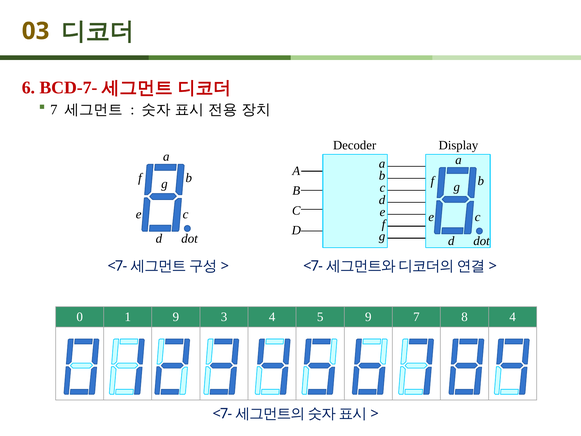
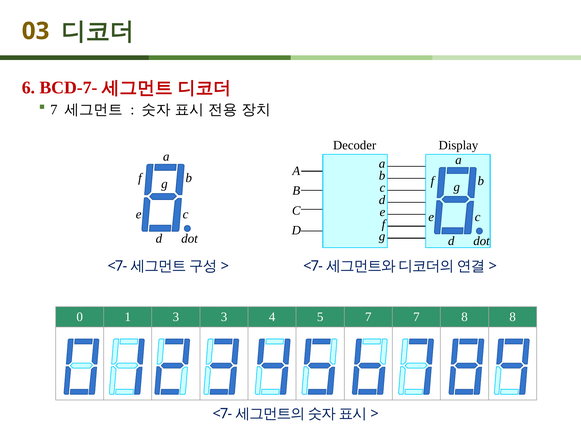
1 9: 9 -> 3 (176, 317)
5 9: 9 -> 7 (368, 317)
8 4: 4 -> 8 (513, 317)
